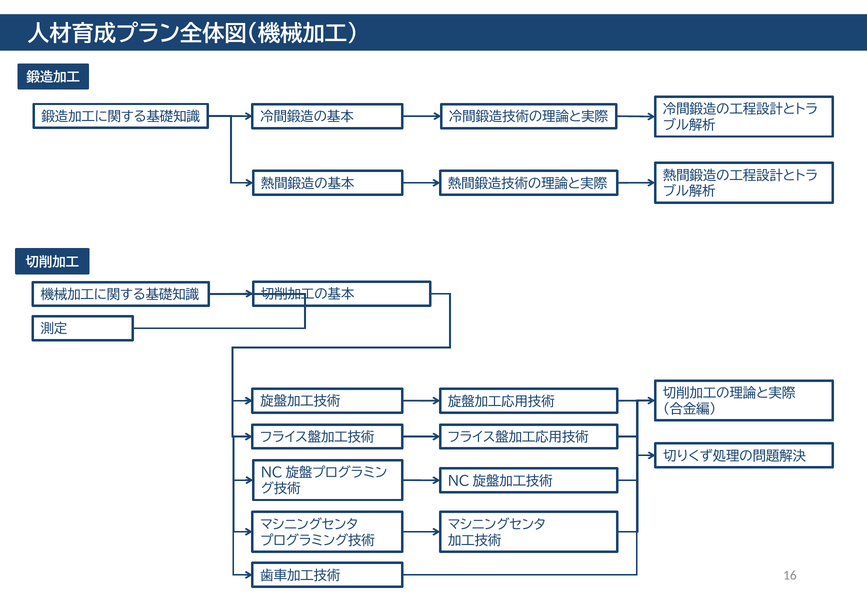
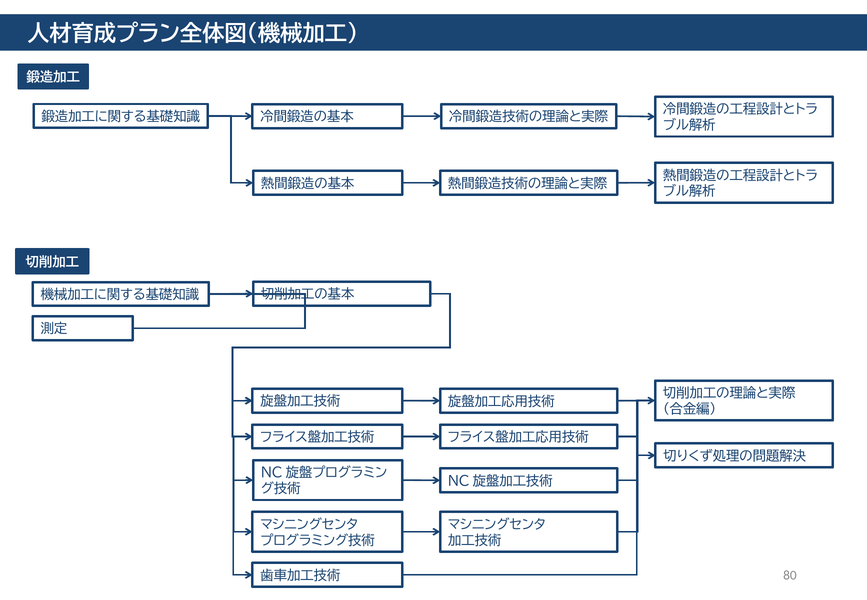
16: 16 -> 80 (790, 576)
